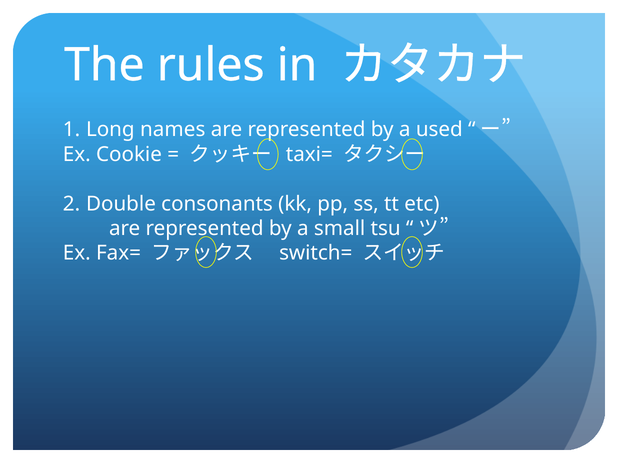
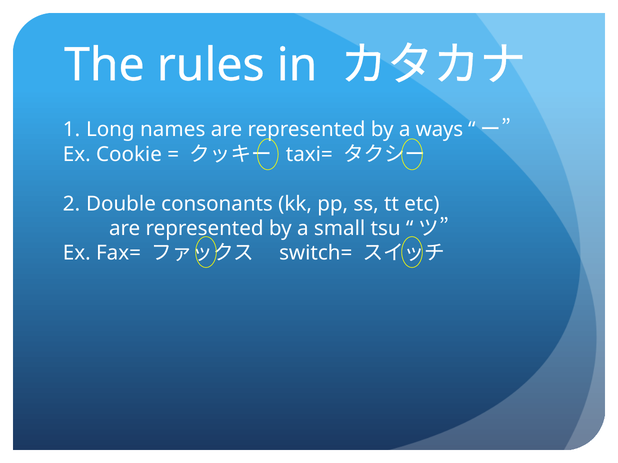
used: used -> ways (439, 130)
